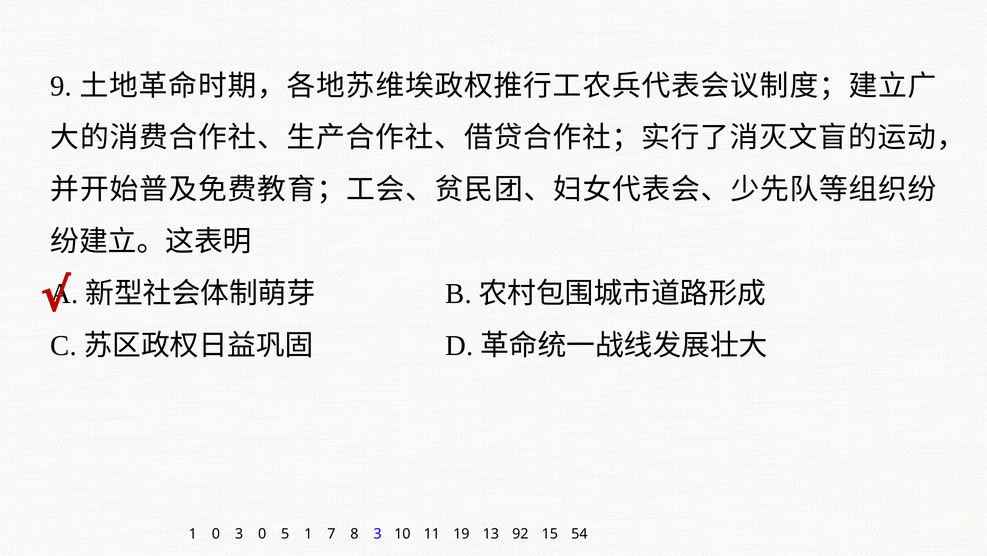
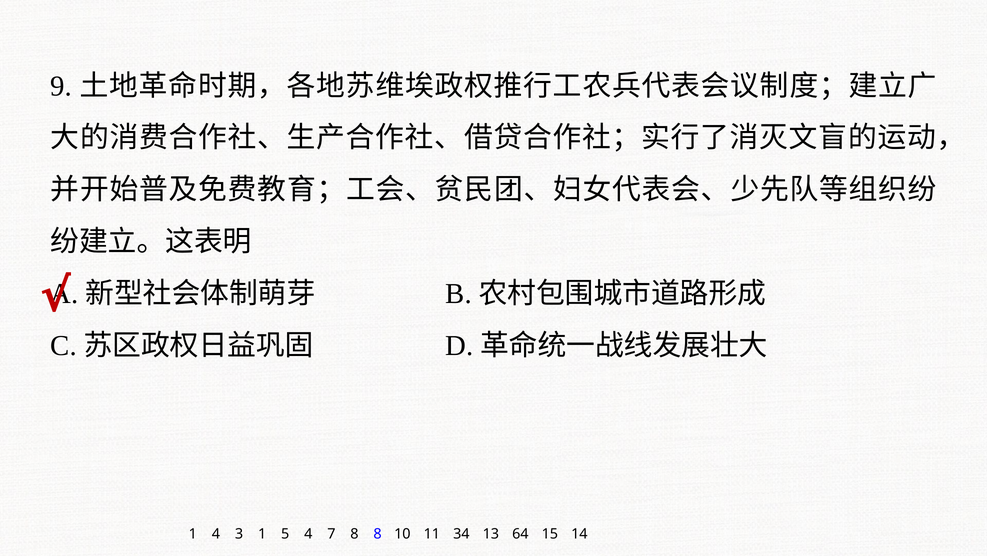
1 0: 0 -> 4 (216, 534)
3 0: 0 -> 1 (262, 534)
5 1: 1 -> 4 (308, 534)
8 3: 3 -> 8 (378, 534)
19: 19 -> 34 (461, 534)
92: 92 -> 64 (520, 534)
54: 54 -> 14 (579, 534)
